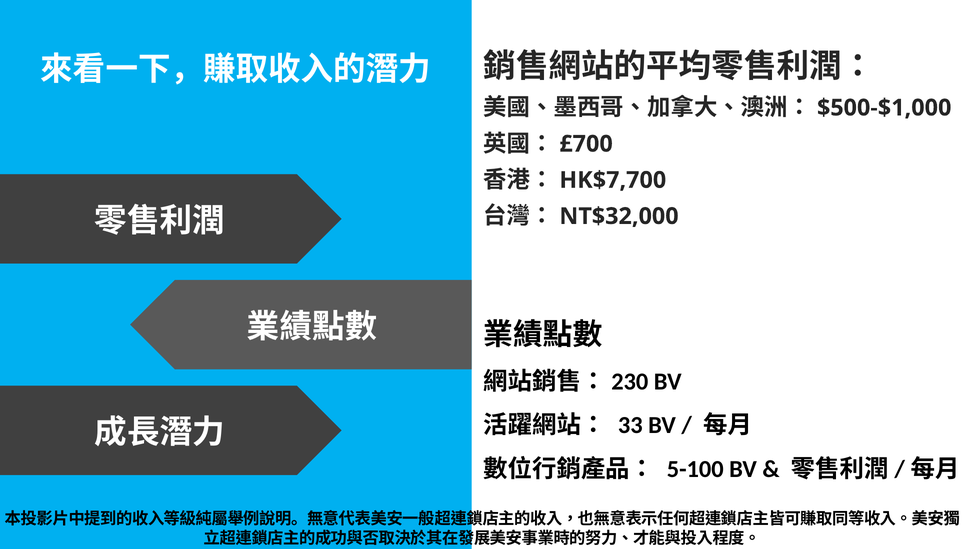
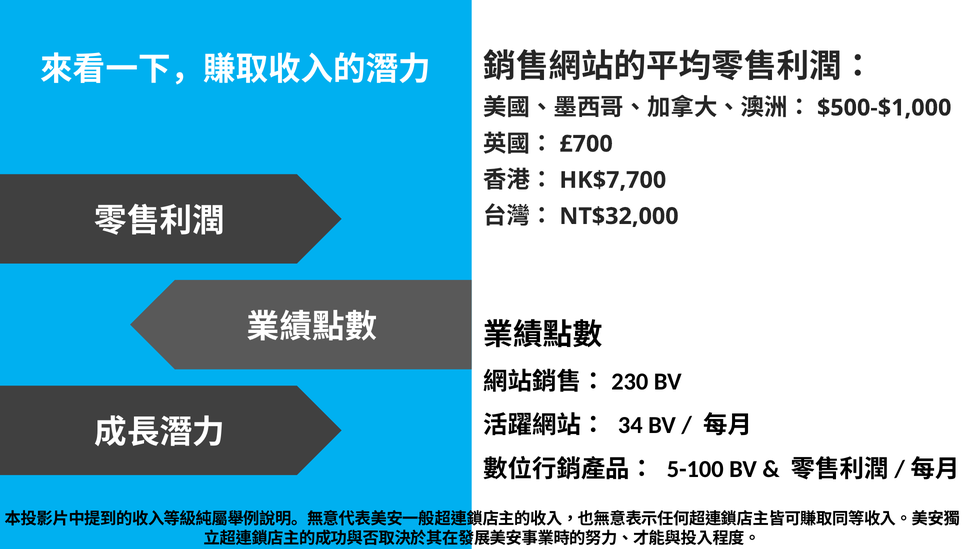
33: 33 -> 34 (630, 425)
